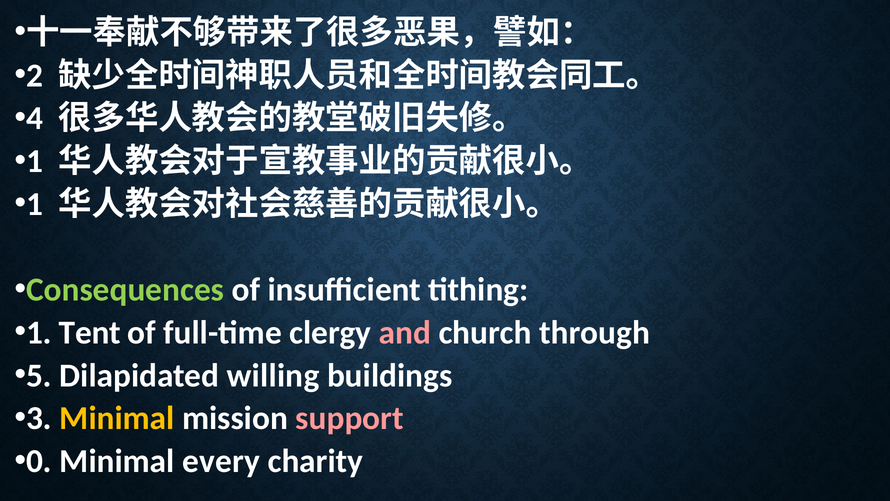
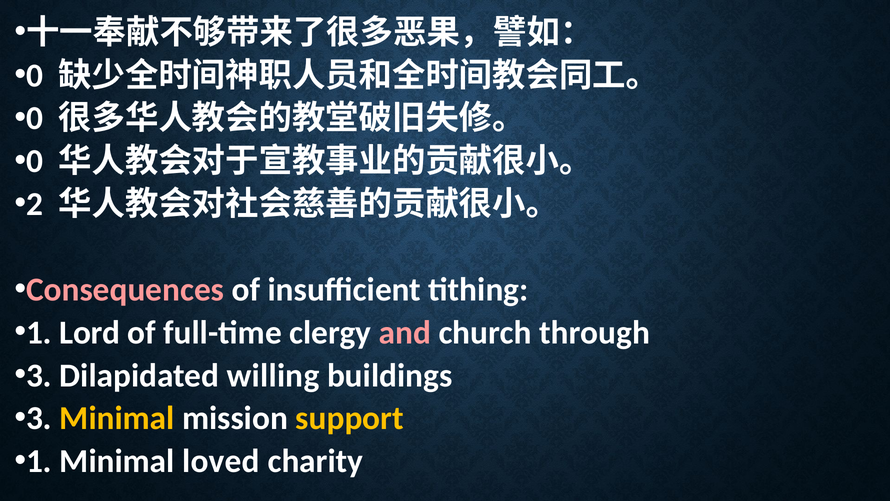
2: 2 -> 0 (35, 75)
4: 4 -> 0 (35, 118)
1: 1 -> 0 (35, 161)
1: 1 -> 2 (35, 204)
Consequences colour: light green -> pink (125, 290)
Tent: Tent -> Lord (90, 332)
5: 5 -> 3 (39, 375)
support colour: pink -> yellow (350, 418)
0: 0 -> 1 (39, 461)
every: every -> loved (221, 461)
